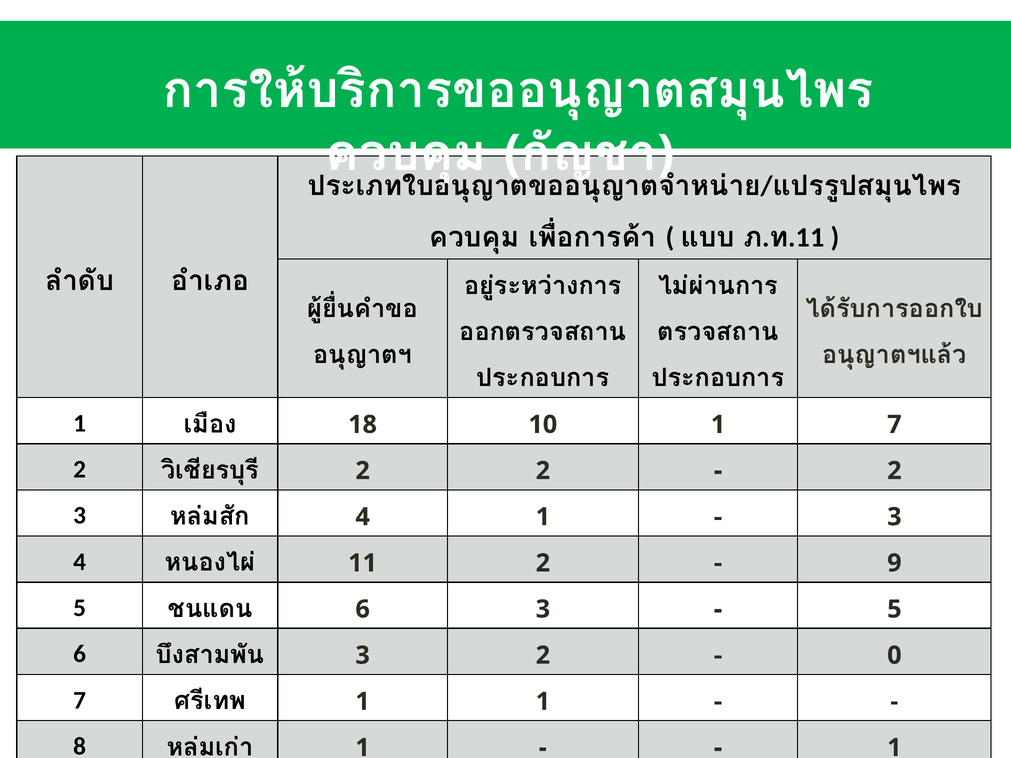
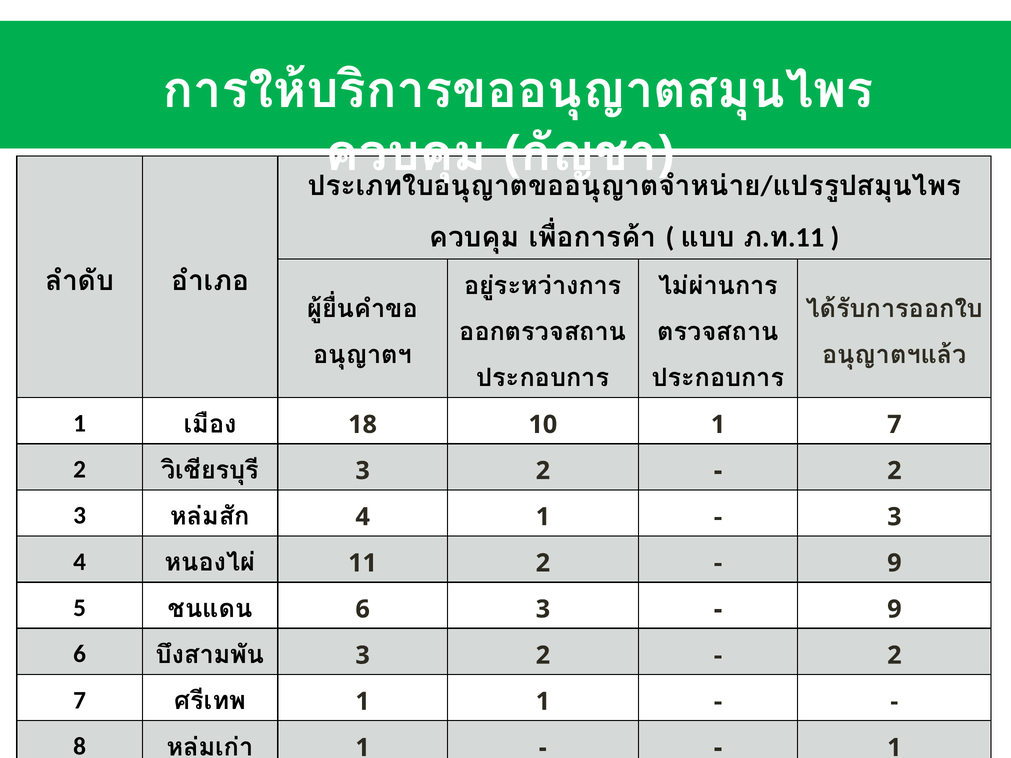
2: 2 -> 3 (363, 471)
5: 5 -> 9 (894, 609)
0: 0 -> 2 (894, 656)
